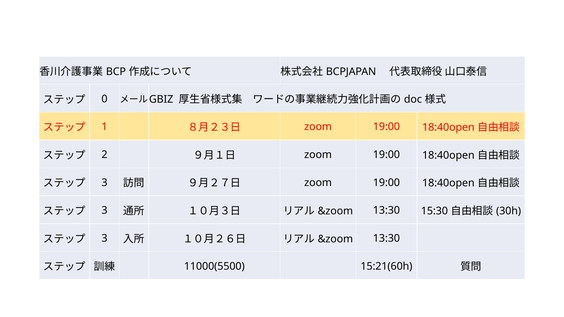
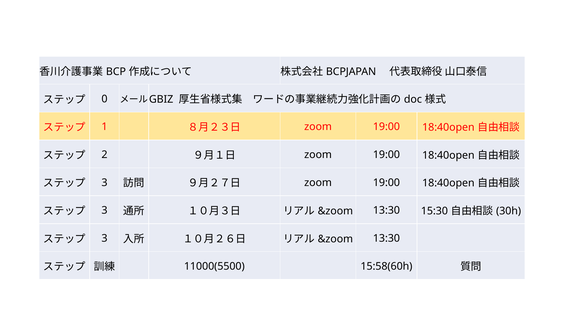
15:21(60h: 15:21(60h -> 15:58(60h (386, 266)
